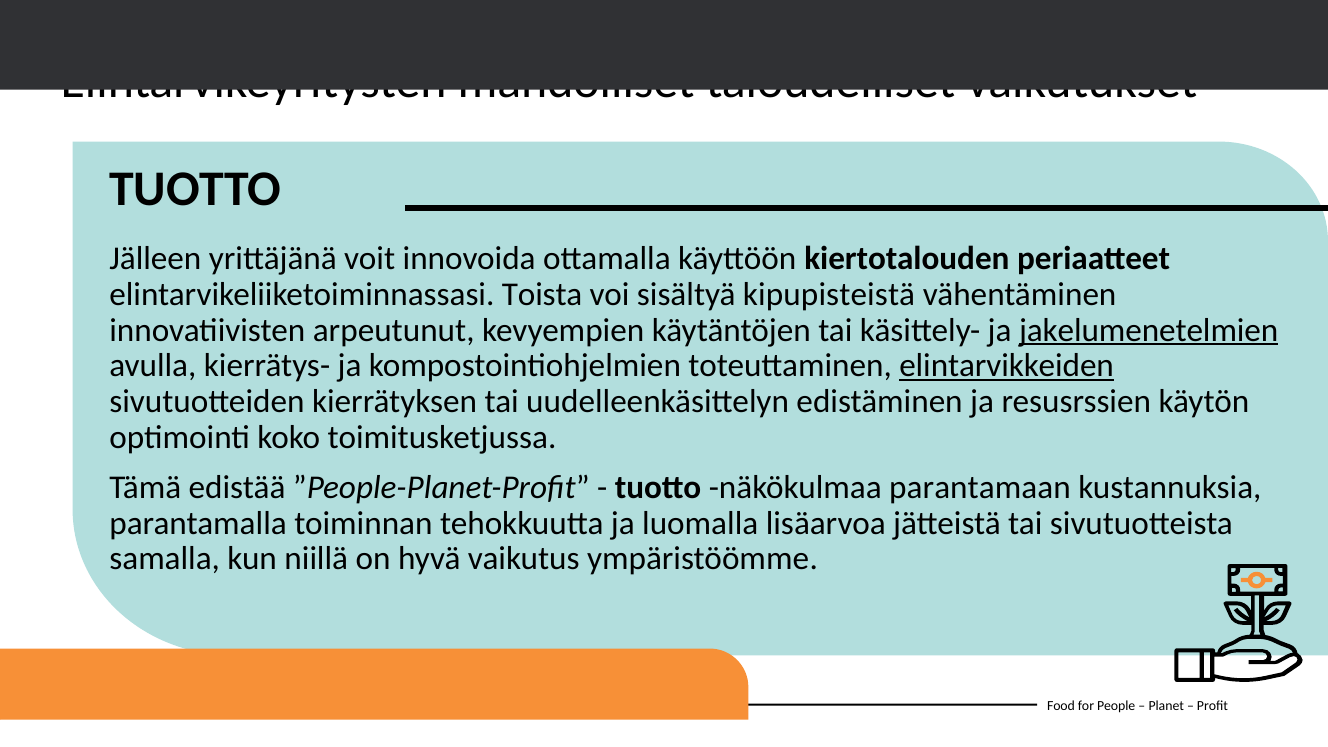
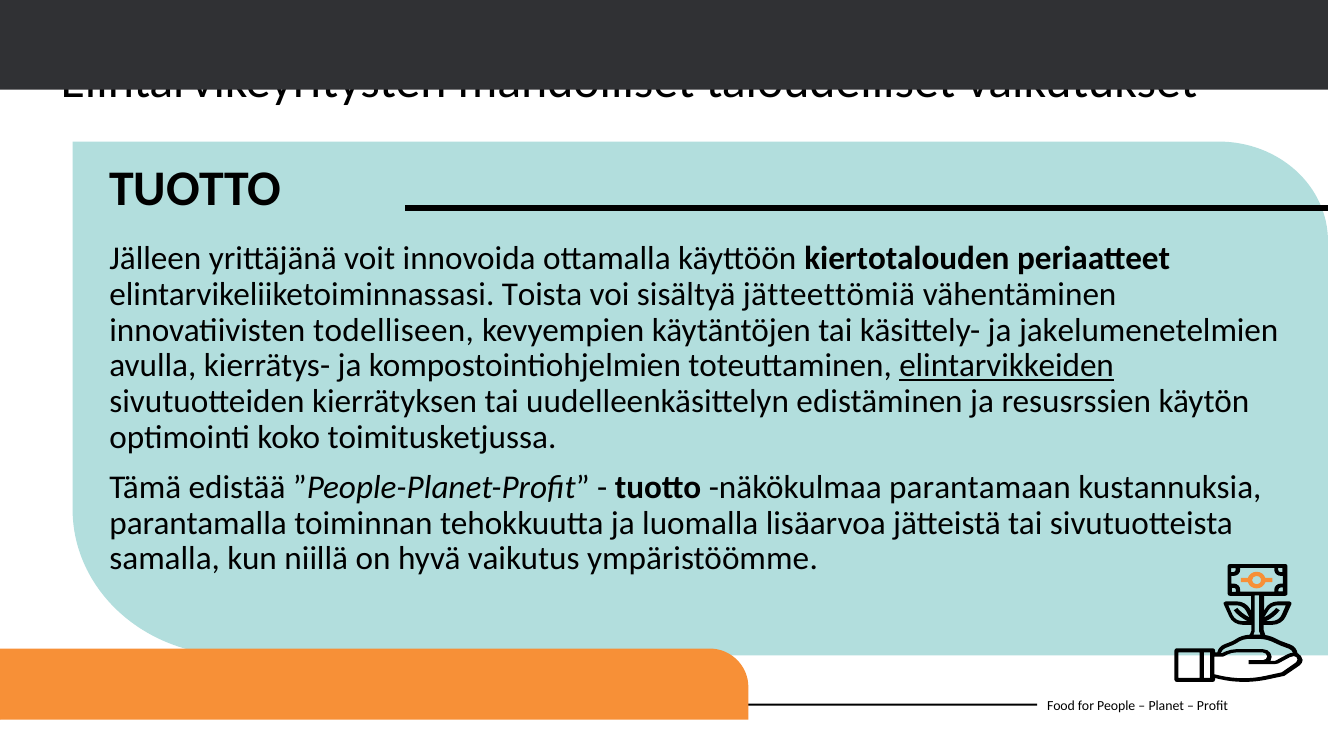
kipupisteistä: kipupisteistä -> jätteettömiä (829, 294)
arpeutunut: arpeutunut -> todelliseen (394, 330)
jakelumenetelmien underline: present -> none (1149, 330)
